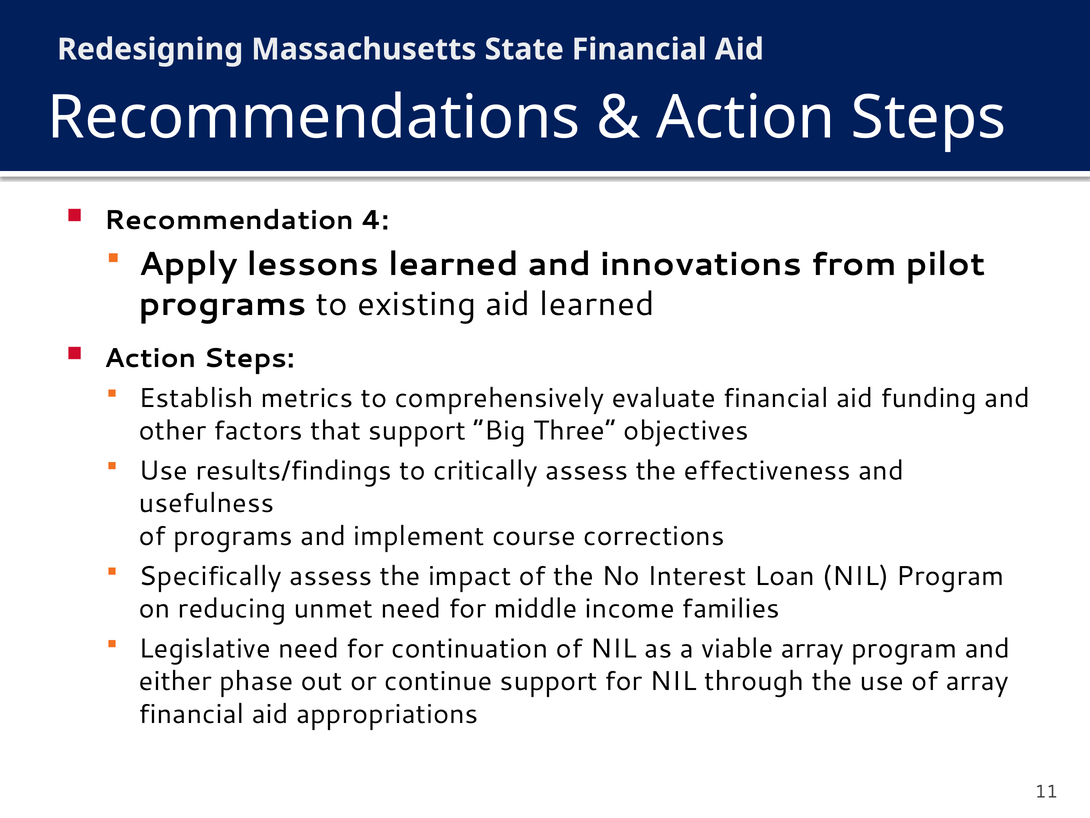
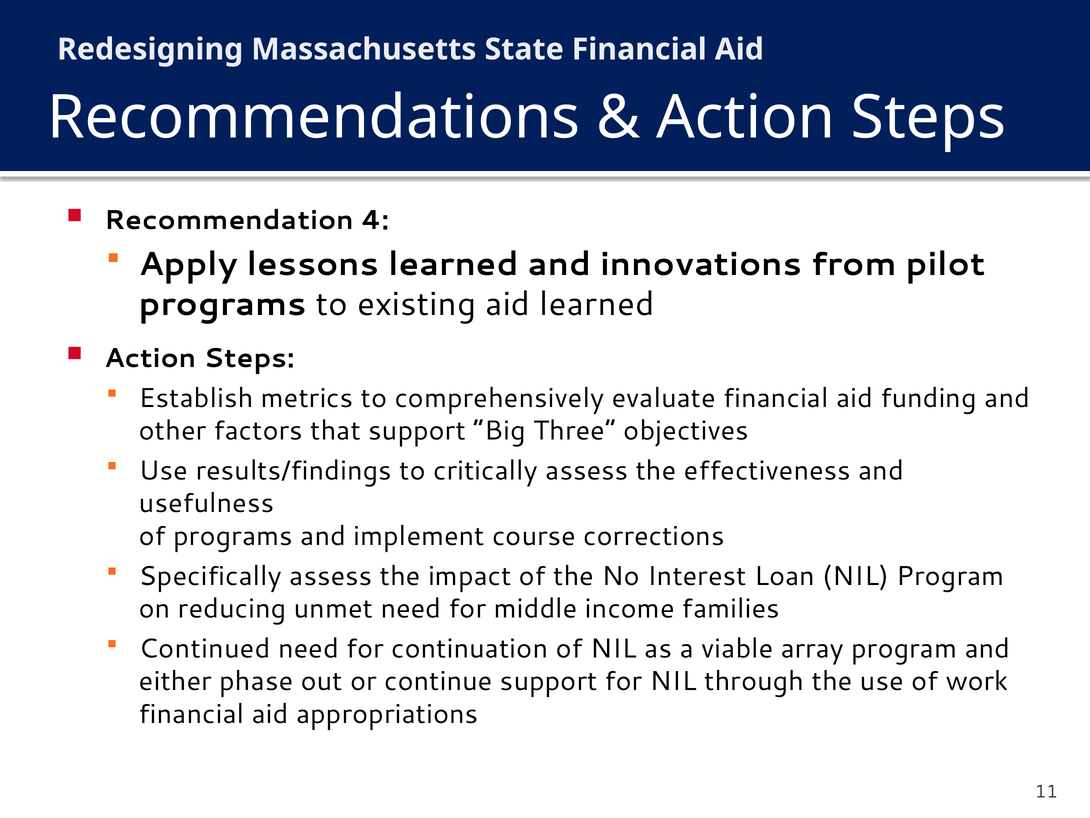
Legislative: Legislative -> Continued (205, 648)
of array: array -> work (977, 681)
